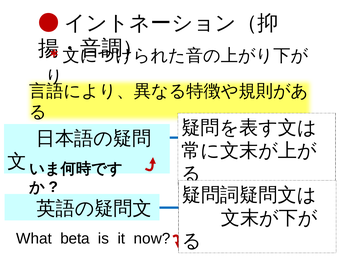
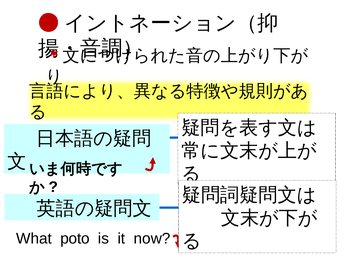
beta: beta -> poto (75, 238)
